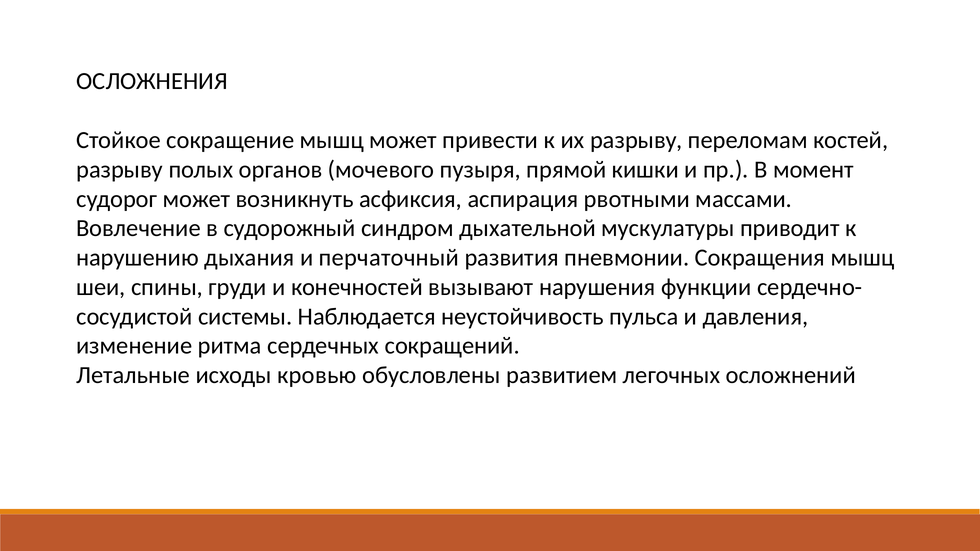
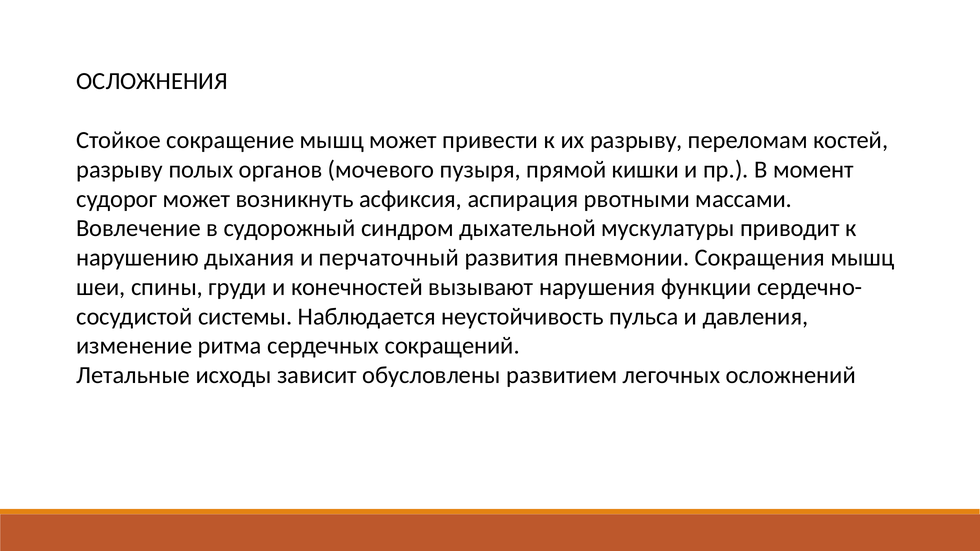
кровью: кровью -> зависит (317, 375)
